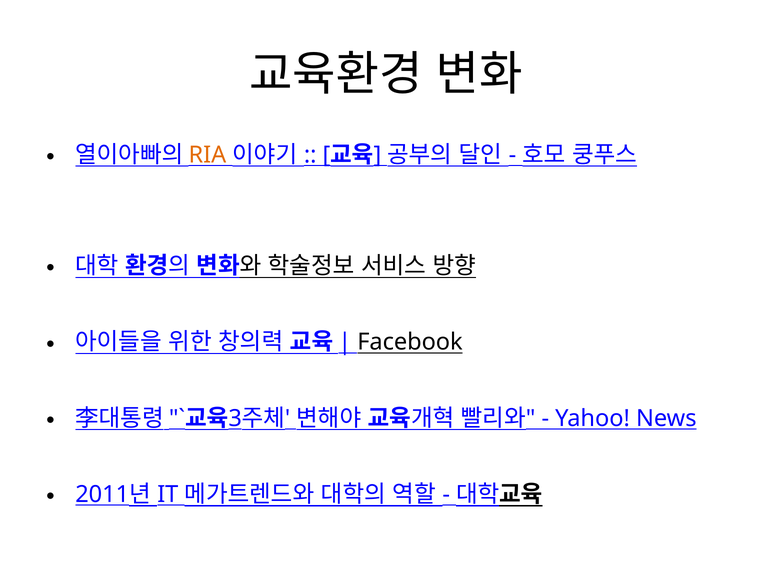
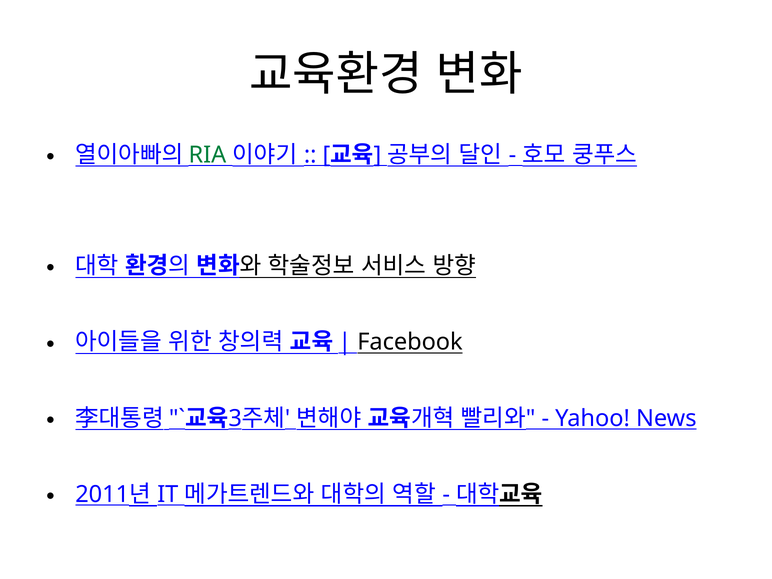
RIA colour: orange -> green (207, 155)
